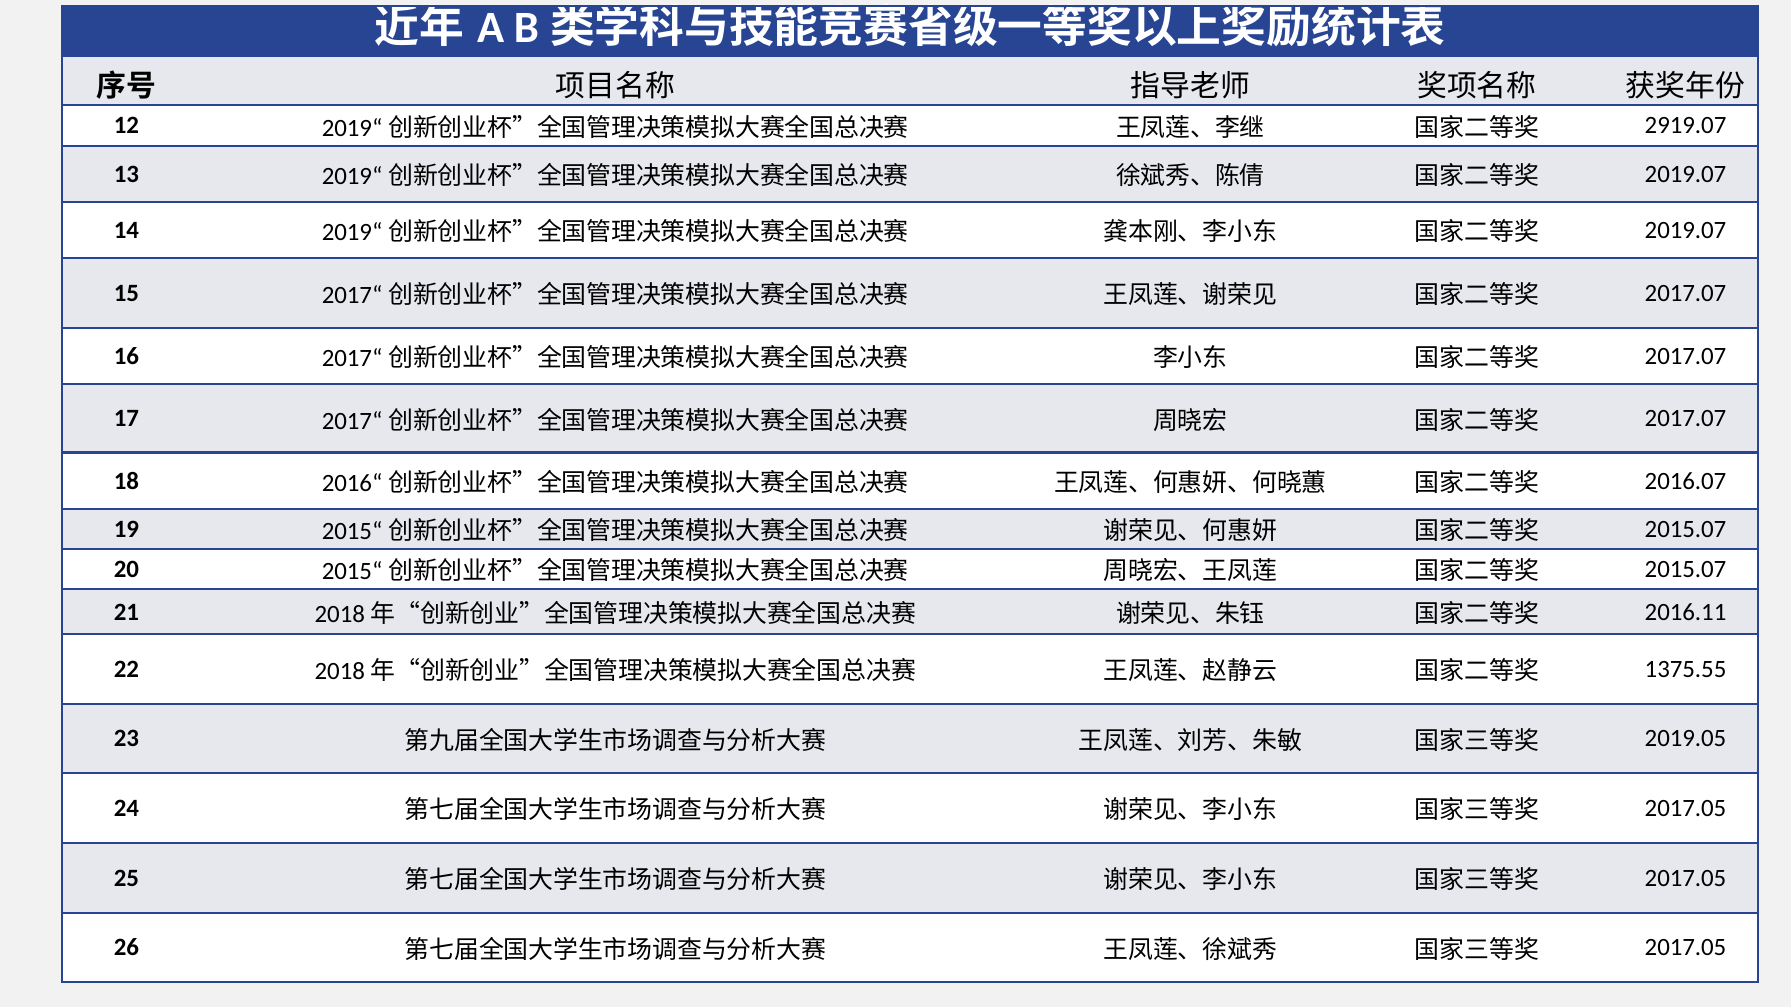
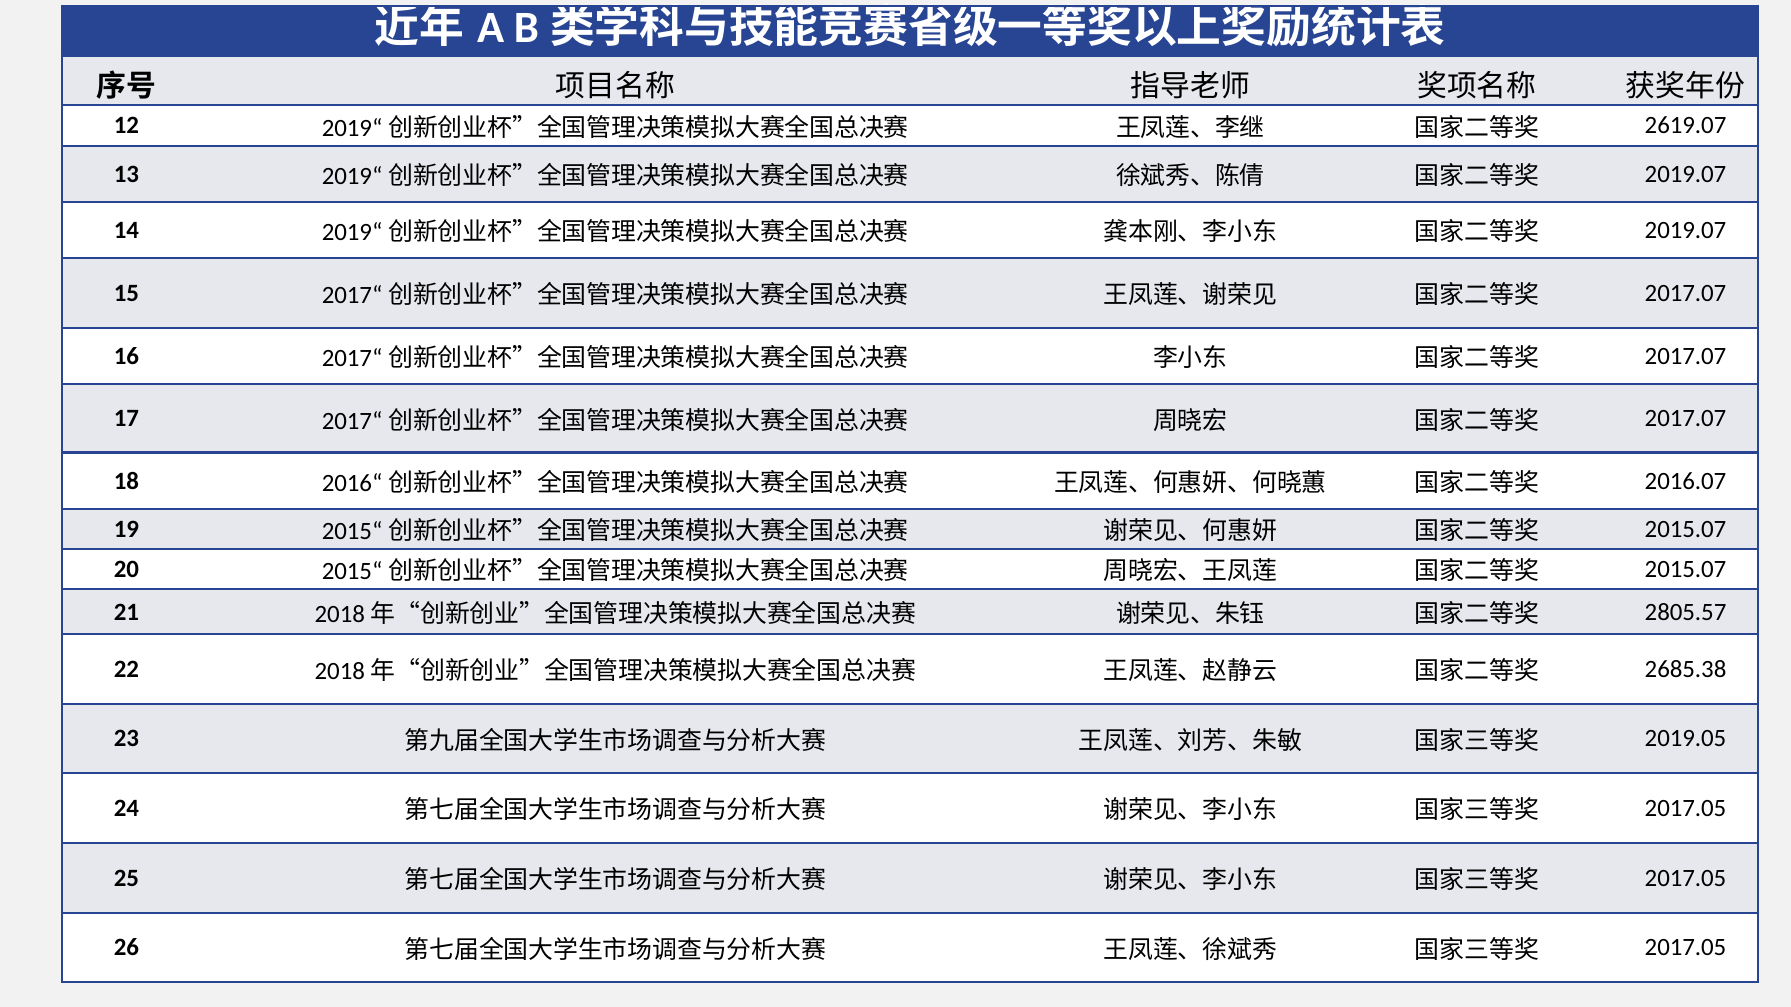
2919.07: 2919.07 -> 2619.07 (1686, 126)
2016.11: 2016.11 -> 2805.57 (1686, 612)
1375.55: 1375.55 -> 2685.38 (1686, 669)
